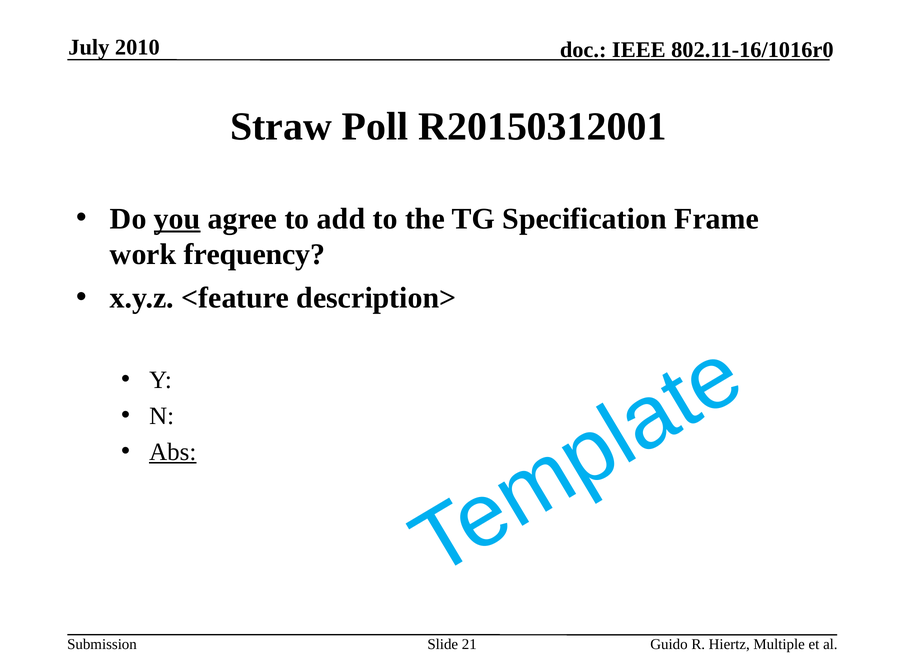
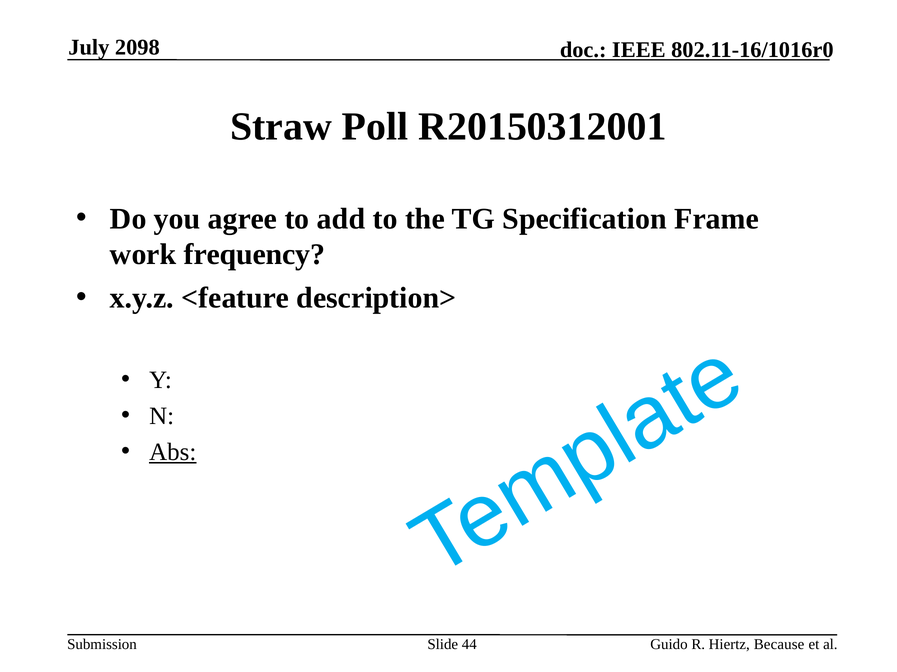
2010: 2010 -> 2098 (137, 48)
you underline: present -> none (177, 219)
21: 21 -> 44 (469, 645)
Multiple: Multiple -> Because (779, 645)
